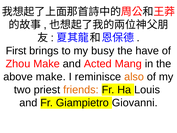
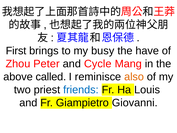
Zhou Make: Make -> Peter (46, 64)
Acted: Acted -> Cycle (98, 64)
above make: make -> called (51, 77)
friends colour: orange -> blue (81, 90)
